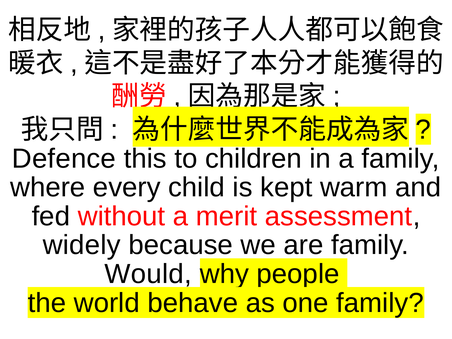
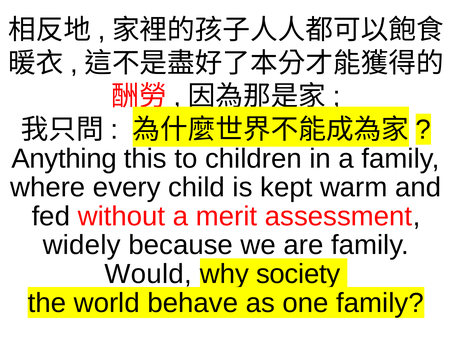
Defence: Defence -> Anything (64, 159)
people: people -> society (298, 274)
